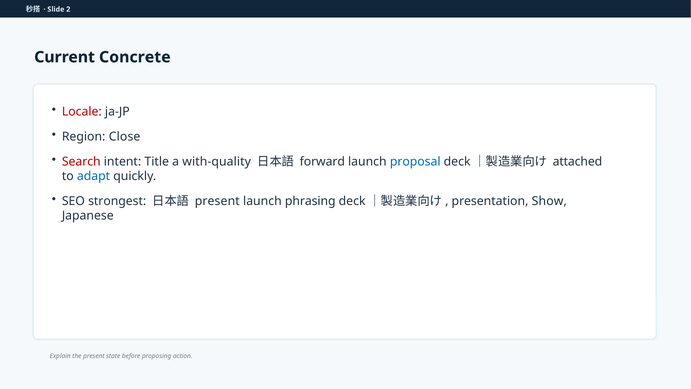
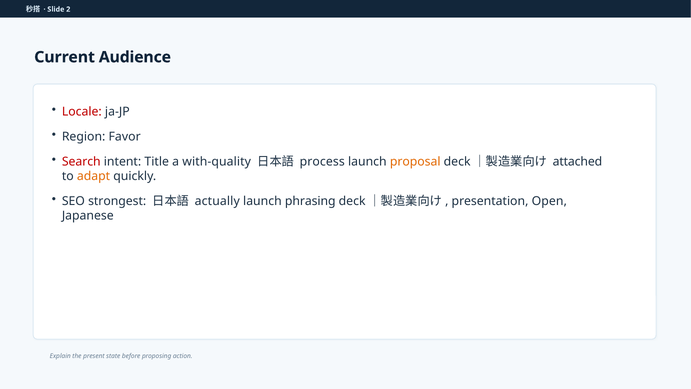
Concrete: Concrete -> Audience (135, 57)
Close: Close -> Favor (125, 137)
forward: forward -> process (322, 161)
proposal colour: blue -> orange (415, 161)
adapt colour: blue -> orange (94, 176)
present: present -> actually (217, 201)
Show: Show -> Open (549, 201)
